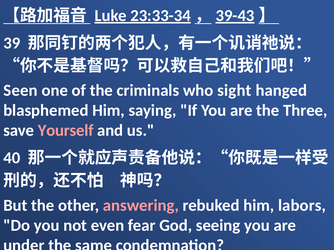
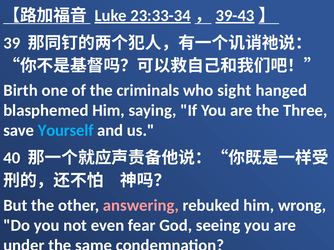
Seen: Seen -> Birth (21, 91)
Yourself colour: pink -> light blue (66, 131)
labors: labors -> wrong (302, 206)
